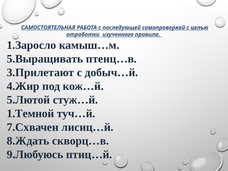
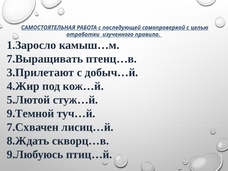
5.Выращивать: 5.Выращивать -> 7.Выращивать (45, 59)
1.Темной: 1.Темной -> 9.Темной (30, 113)
